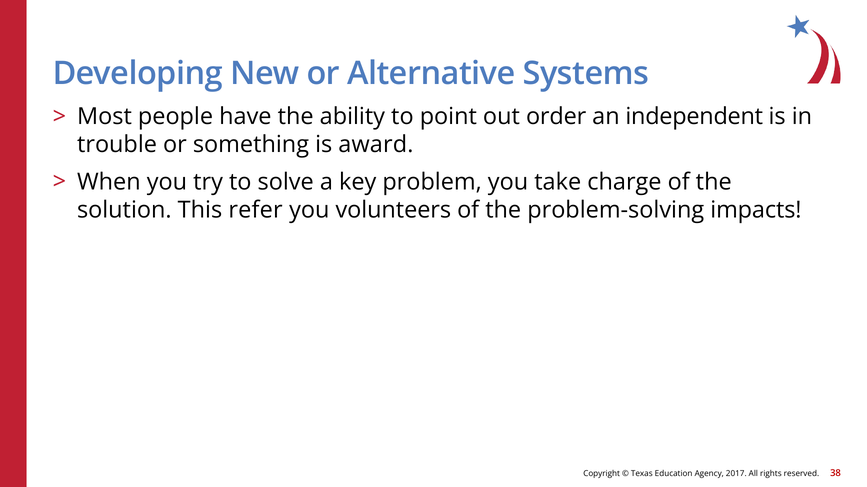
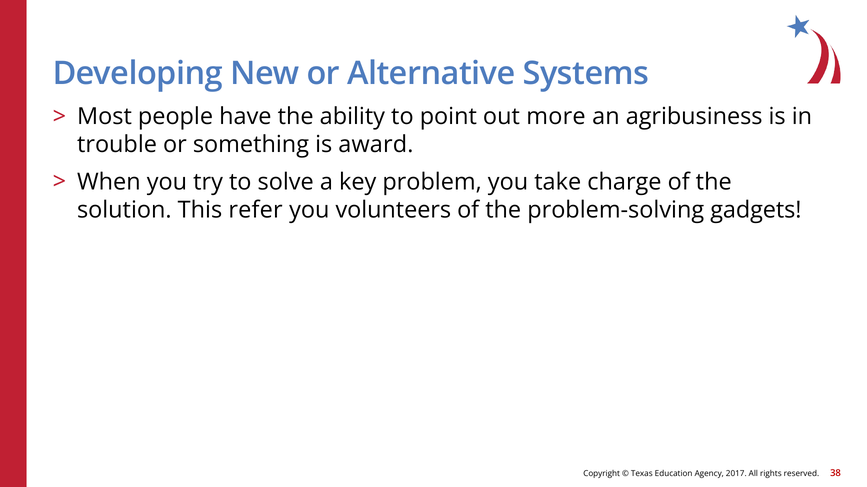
order: order -> more (556, 117)
independent: independent -> agribusiness (694, 117)
impacts: impacts -> gadgets (756, 210)
